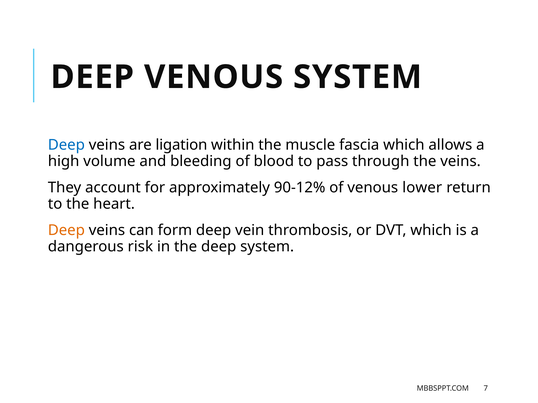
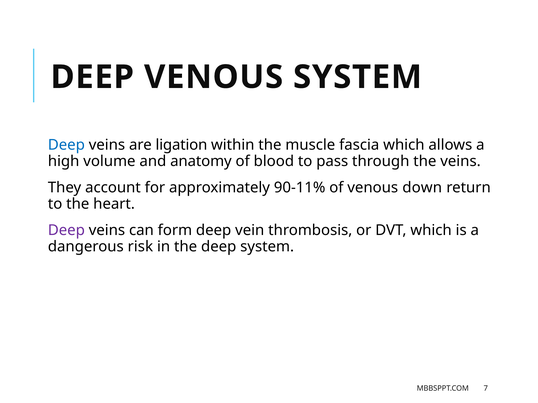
bleeding: bleeding -> anatomy (201, 161)
90-12%: 90-12% -> 90-11% (300, 188)
lower: lower -> down (422, 188)
Deep colour: orange -> purple (66, 231)
